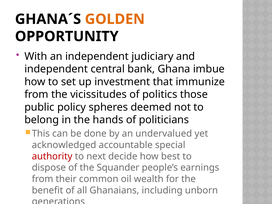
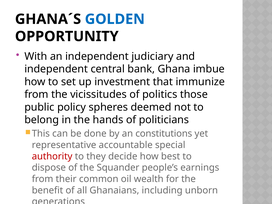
GOLDEN colour: orange -> blue (115, 19)
undervalued: undervalued -> constitutions (164, 134)
acknowledged: acknowledged -> representative (64, 145)
next: next -> they (96, 156)
